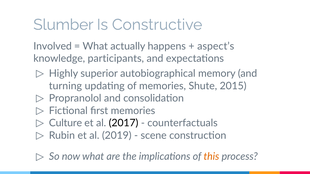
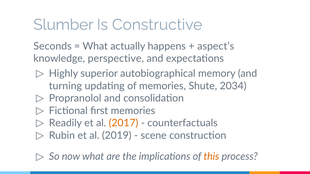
Involved: Involved -> Seconds (53, 46)
participants: participants -> perspective (116, 59)
2015: 2015 -> 2034 (233, 86)
Culture: Culture -> Readily (65, 123)
2017 colour: black -> orange (124, 123)
